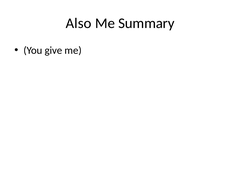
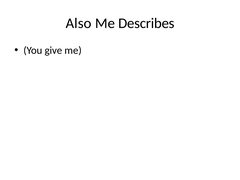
Summary: Summary -> Describes (146, 23)
